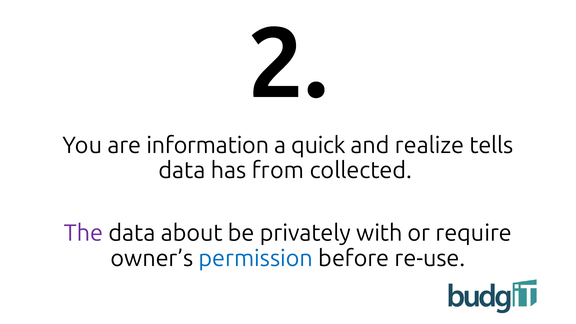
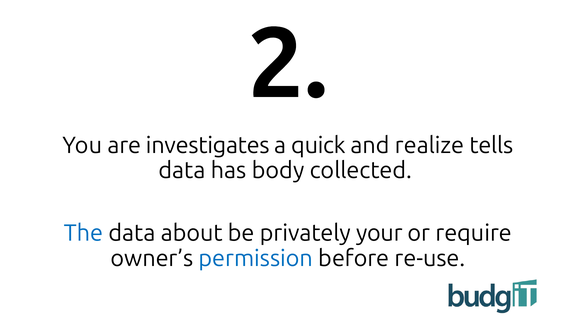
information: information -> investigates (208, 145)
from: from -> body (278, 171)
The colour: purple -> blue (84, 233)
with: with -> your (379, 233)
